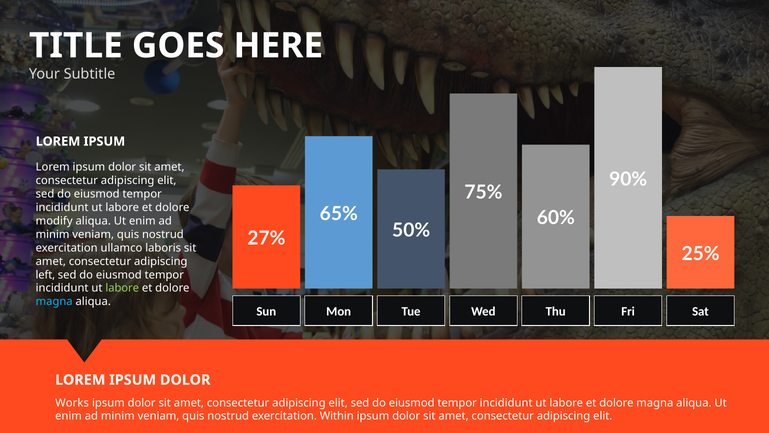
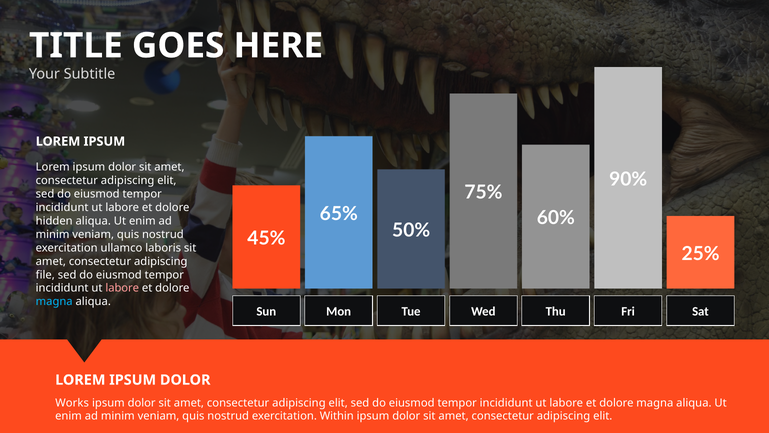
modify: modify -> hidden (54, 221)
27%: 27% -> 45% (266, 238)
left: left -> file (45, 275)
labore colour: light green -> pink (122, 288)
